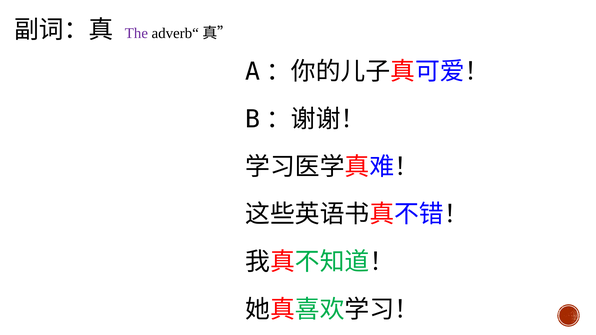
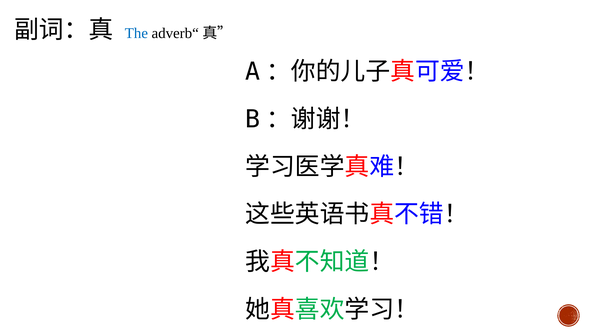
The colour: purple -> blue (136, 33)
